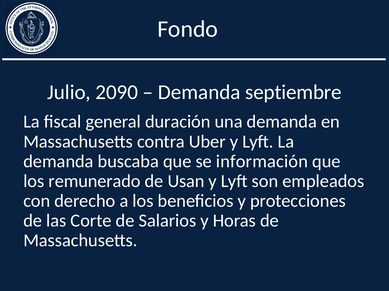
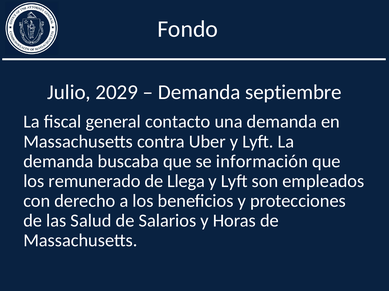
2090: 2090 -> 2029 (117, 93)
duración: duración -> contacto (178, 122)
Usan: Usan -> Llega (186, 181)
Corte: Corte -> Salud (91, 221)
